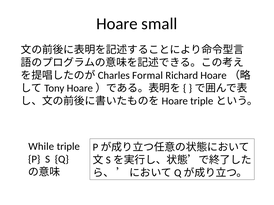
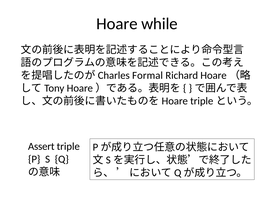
small: small -> while (159, 24)
While: While -> Assert (41, 147)
